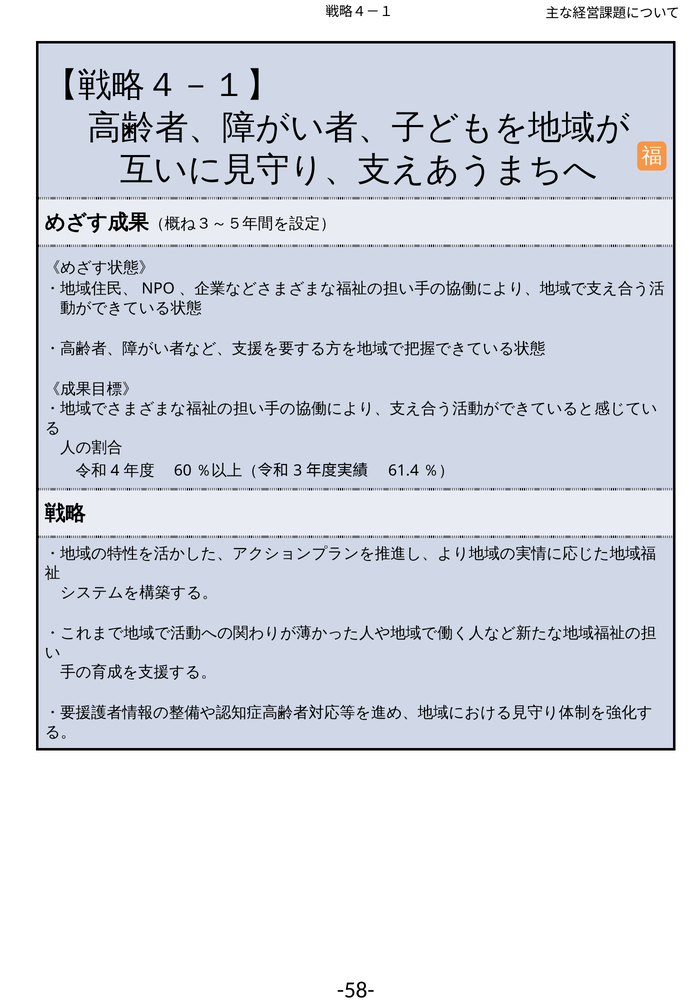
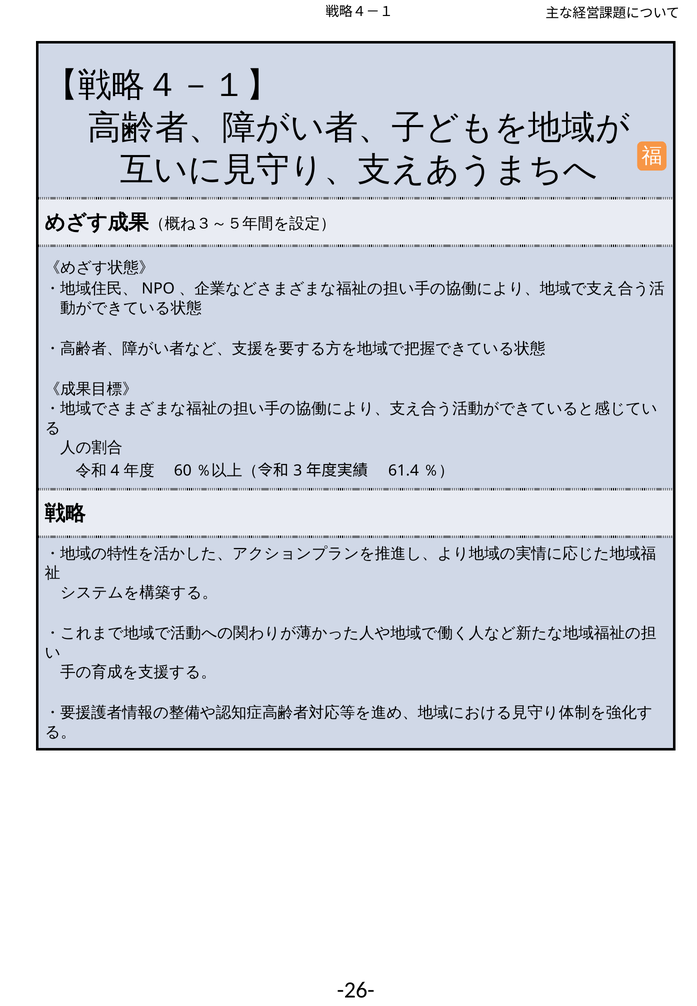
-58-: -58- -> -26- (356, 991)
